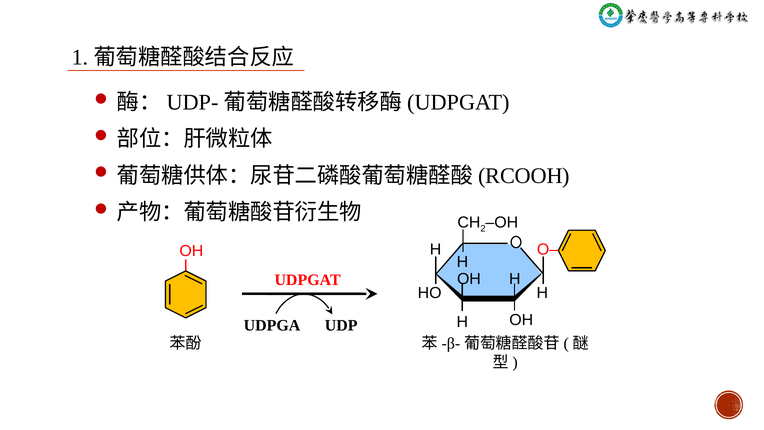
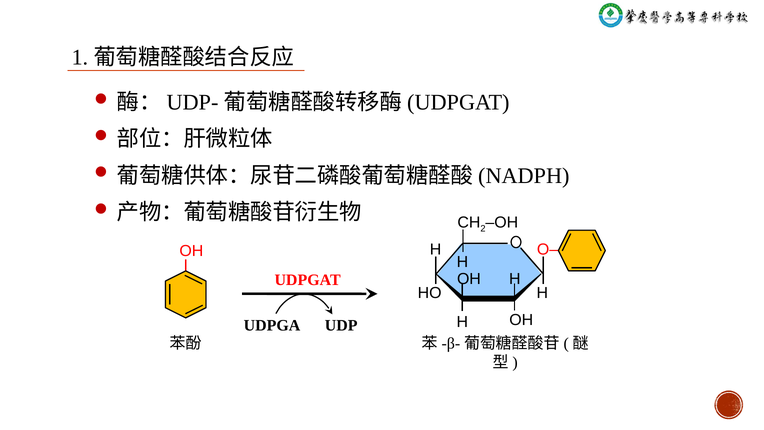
RCOOH: RCOOH -> NADPH (524, 176)
